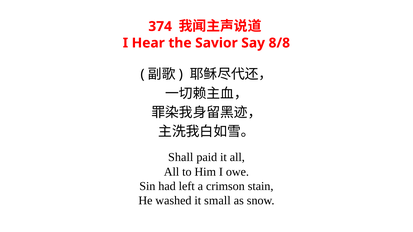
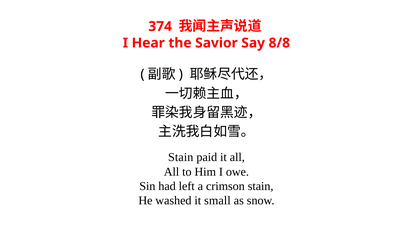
Shall: Shall -> Stain (181, 158)
